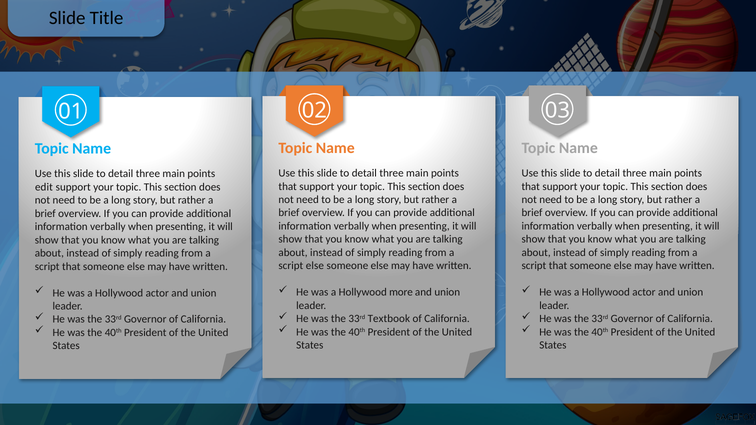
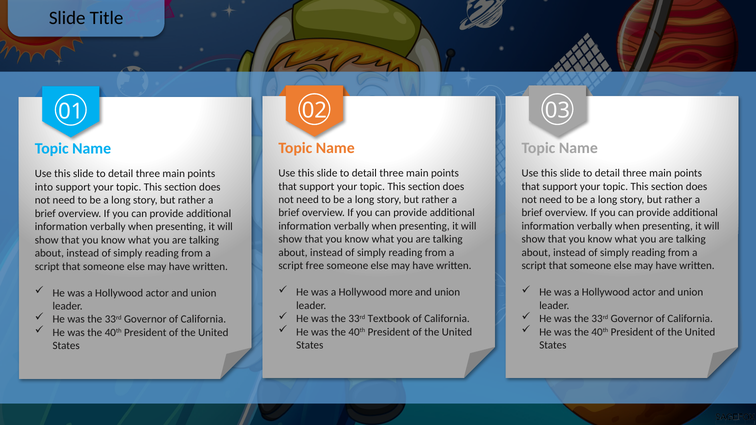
edit: edit -> into (44, 187)
script else: else -> free (315, 266)
